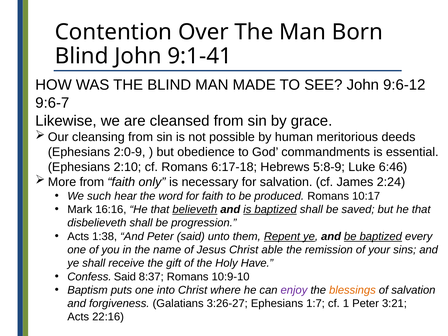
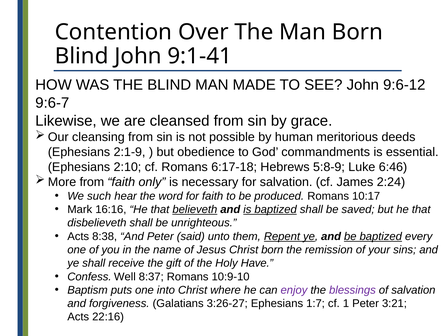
2:0-9: 2:0-9 -> 2:1-9 (130, 152)
progression: progression -> unrighteous (204, 223)
1:38: 1:38 -> 8:38 (105, 236)
Christ able: able -> born (272, 250)
Confess Said: Said -> Well (125, 277)
blessings colour: orange -> purple (352, 290)
